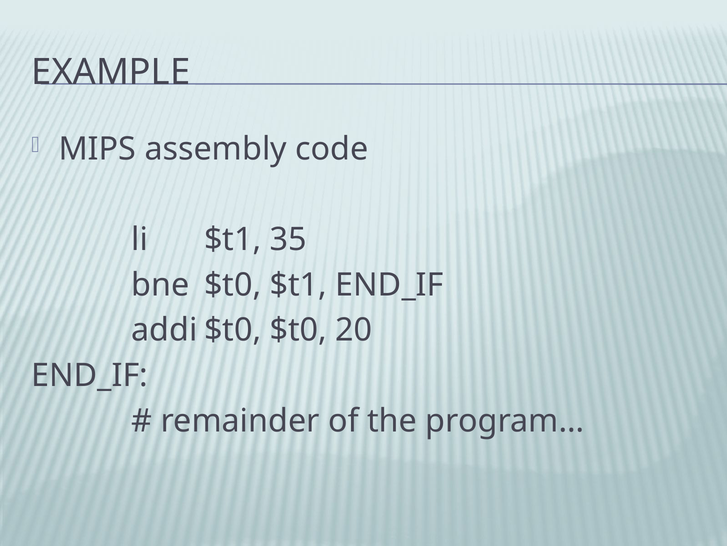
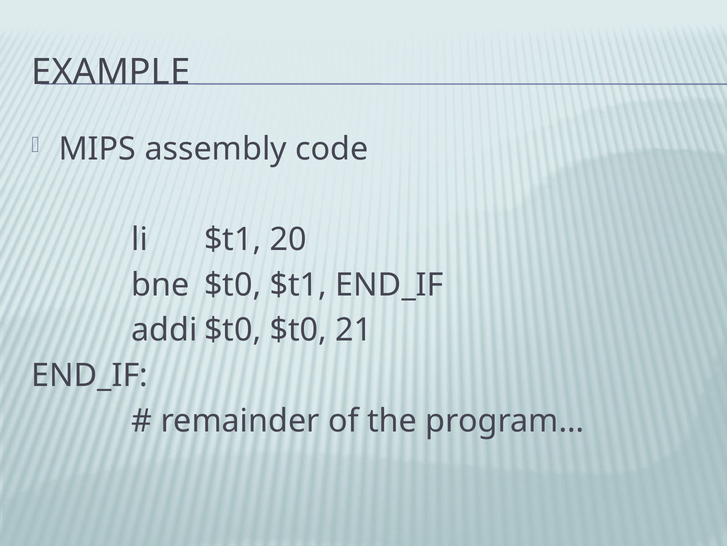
35: 35 -> 20 (288, 239)
20: 20 -> 21 (354, 330)
